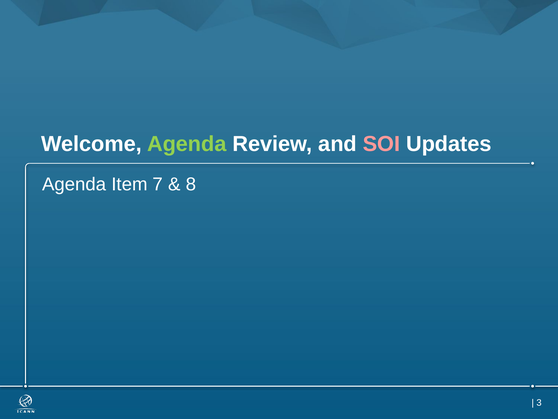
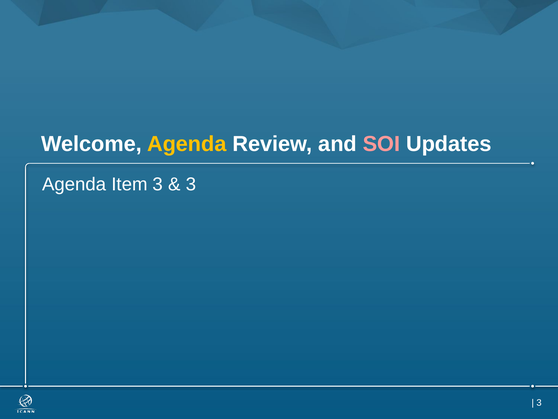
Agenda colour: light green -> yellow (187, 144)
Item 7: 7 -> 3 (158, 184)
8: 8 -> 3 (191, 184)
